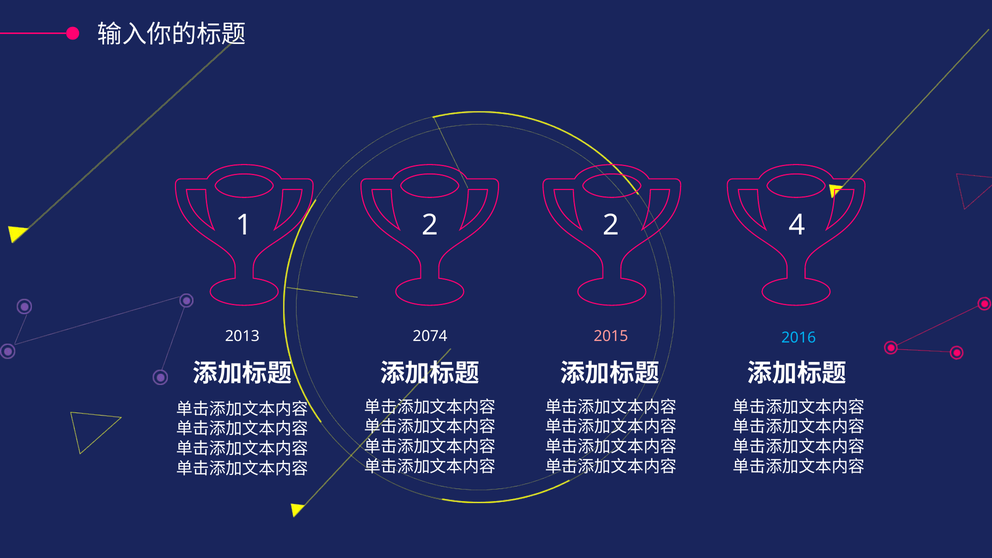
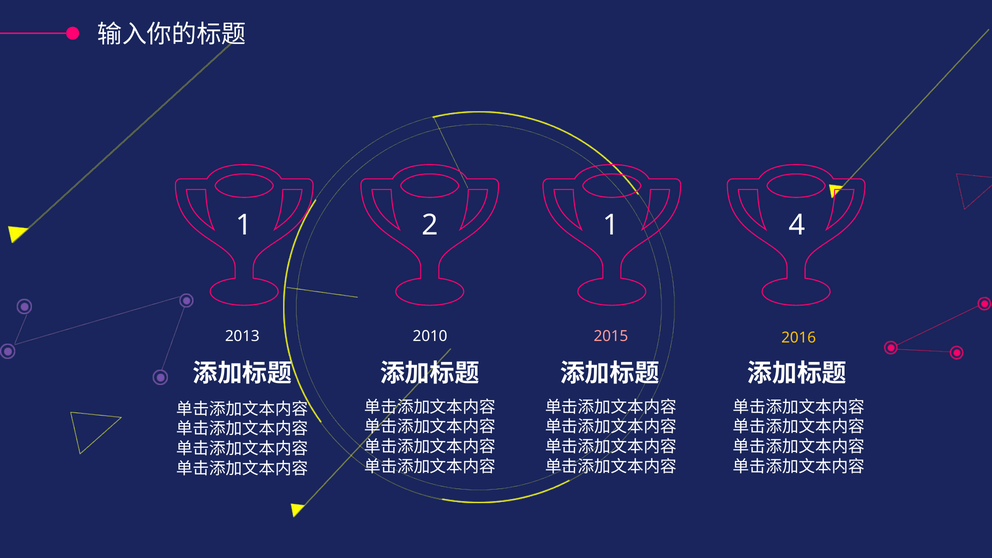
2 2: 2 -> 1 (611, 225)
2074: 2074 -> 2010 (430, 336)
2016 colour: light blue -> yellow (799, 338)
